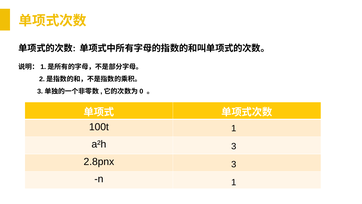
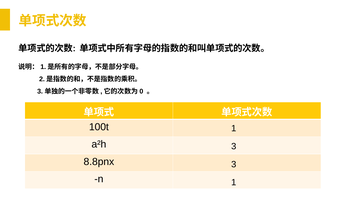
2.8pnx: 2.8pnx -> 8.8pnx (99, 161)
